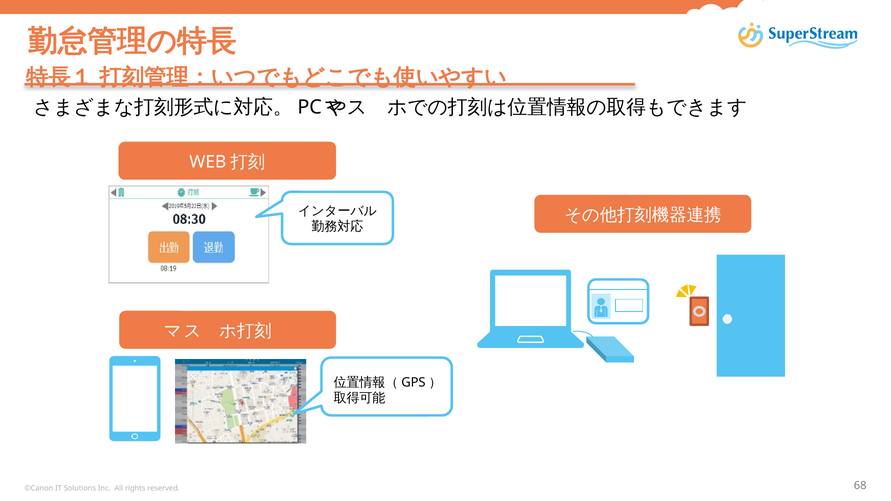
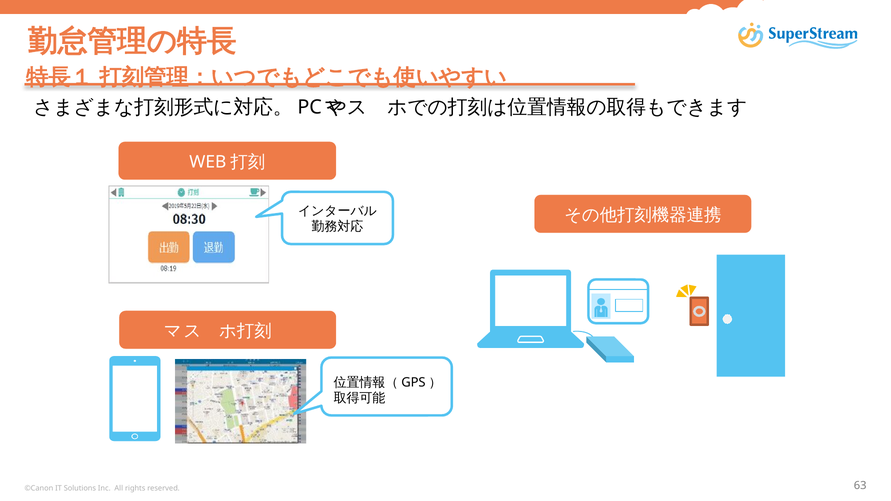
68: 68 -> 63 (860, 486)
